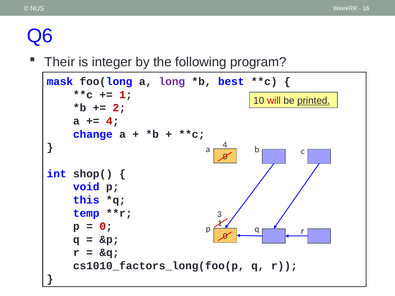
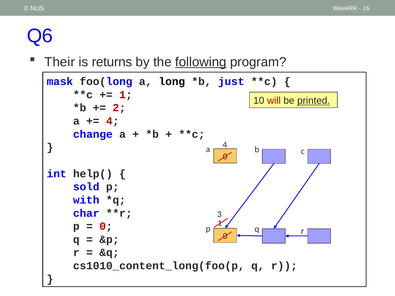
integer: integer -> returns (112, 62)
following underline: none -> present (201, 62)
long colour: purple -> black (172, 82)
best: best -> just (231, 82)
shop(: shop( -> help( (93, 174)
void: void -> sold (86, 187)
this: this -> with (86, 200)
temp: temp -> char (86, 213)
cs1010_factors_long(foo(p: cs1010_factors_long(foo(p -> cs1010_content_long(foo(p (159, 266)
